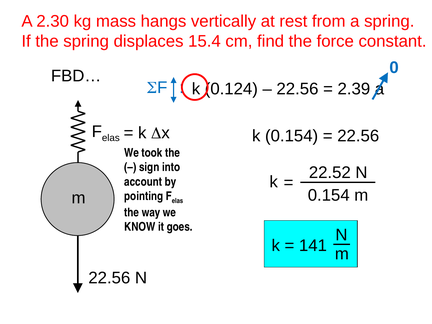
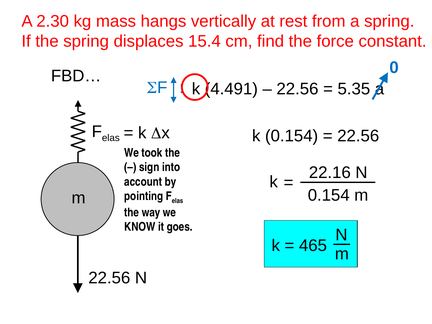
0.124: 0.124 -> 4.491 (231, 89)
2.39: 2.39 -> 5.35 (354, 89)
22.52: 22.52 -> 22.16 (330, 173)
141: 141 -> 465 (313, 245)
